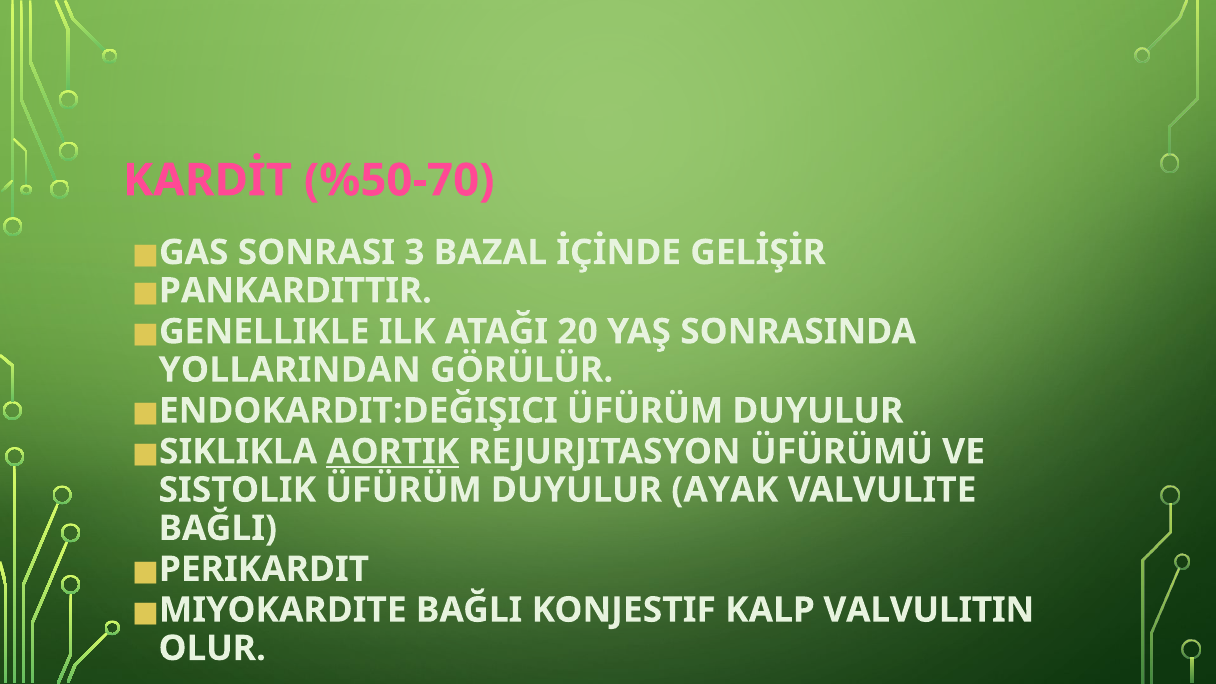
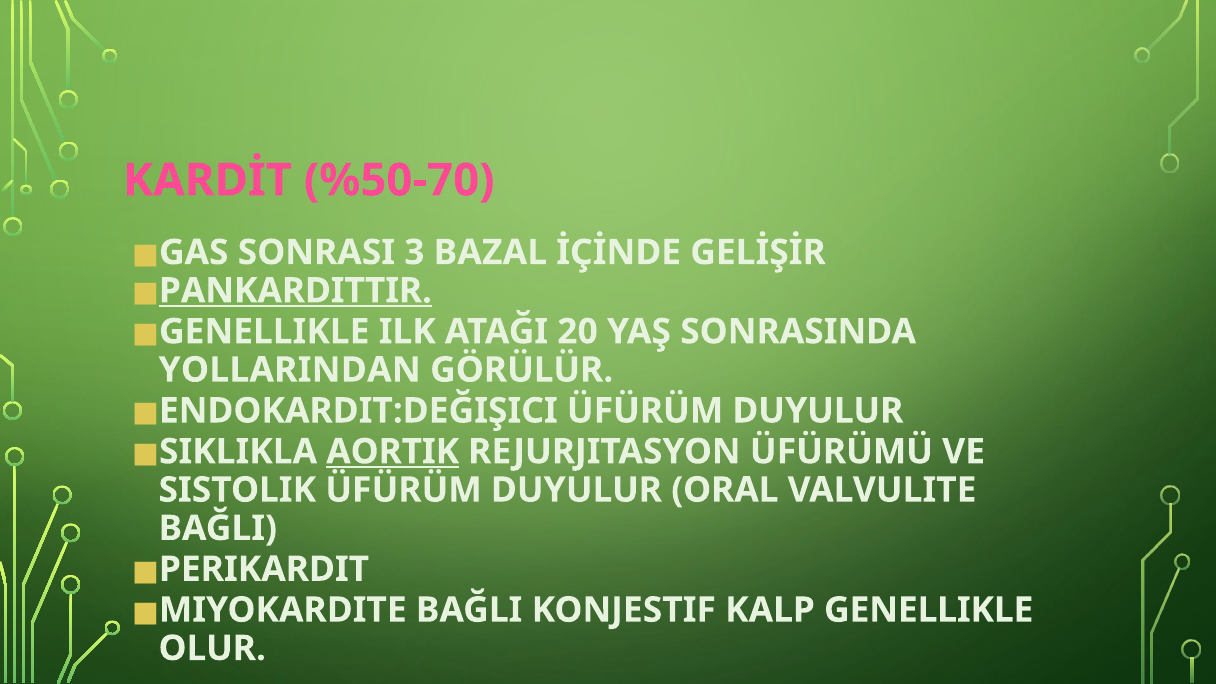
PANKARDITTIR underline: none -> present (295, 291)
AYAK: AYAK -> ORAL (725, 490)
KALP VALVULITIN: VALVULITIN -> GENELLIKLE (929, 610)
